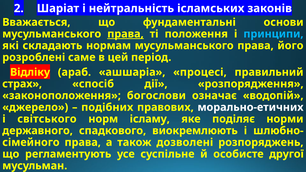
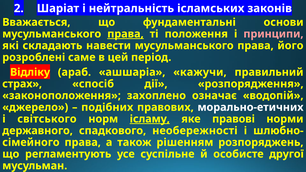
принципи colour: light blue -> pink (273, 34)
нормам: нормам -> навести (109, 46)
процесі: процесі -> кажучи (200, 72)
богослови: богослови -> захоплено (156, 96)
ісламу underline: none -> present (150, 119)
поділяє: поділяє -> правові (234, 119)
виокремлюють: виокремлюють -> необережності (195, 131)
дозволені: дозволені -> рішенням (185, 142)
